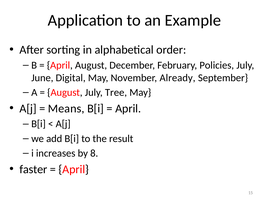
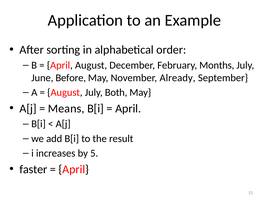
Policies: Policies -> Months (217, 65)
Digital: Digital -> Before (71, 78)
Tree: Tree -> Both (116, 92)
8: 8 -> 5 (94, 153)
